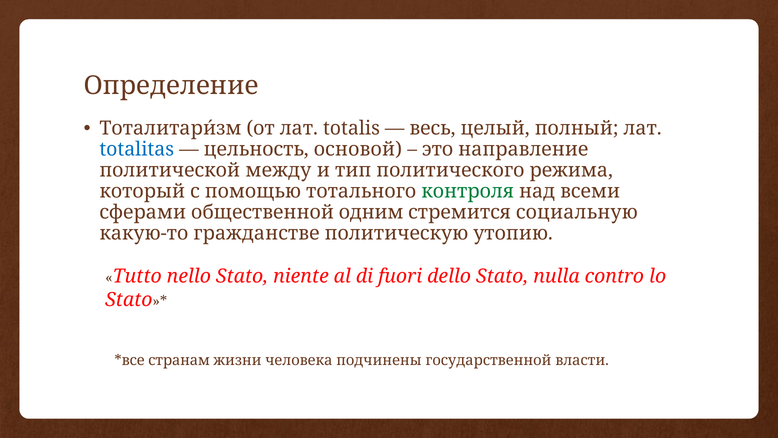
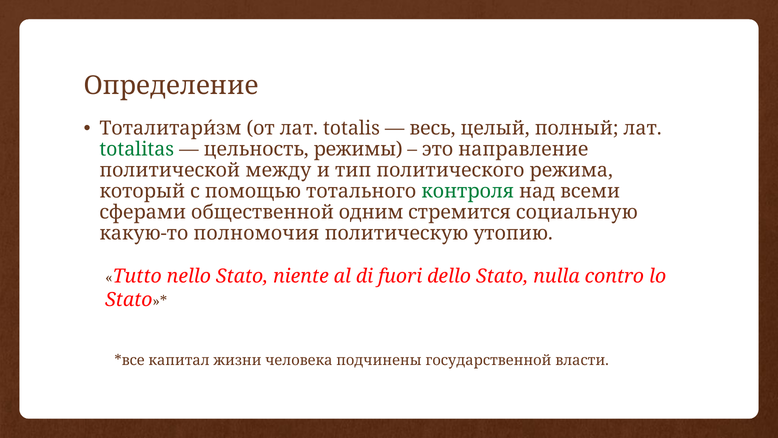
totalitas colour: blue -> green (137, 149)
основой: основой -> режимы (358, 149)
гражданстве: гражданстве -> полномочия (256, 233)
странам: странам -> капитал (179, 360)
